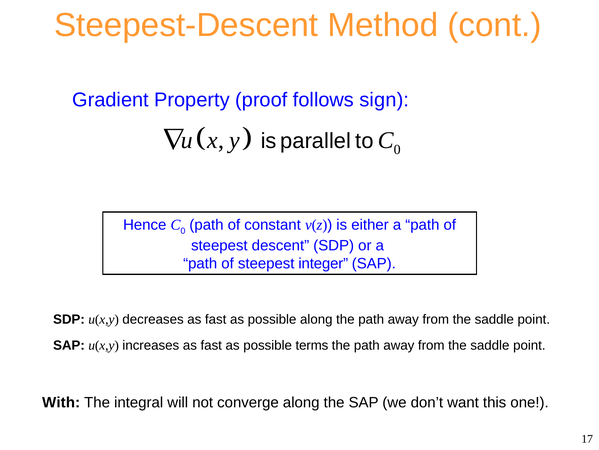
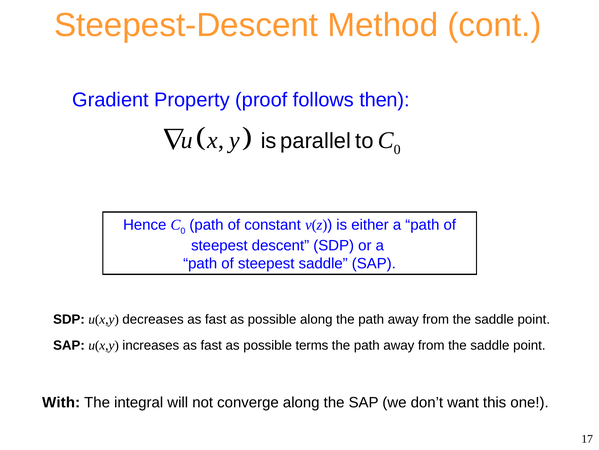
sign: sign -> then (385, 100)
steepest integer: integer -> saddle (323, 263)
